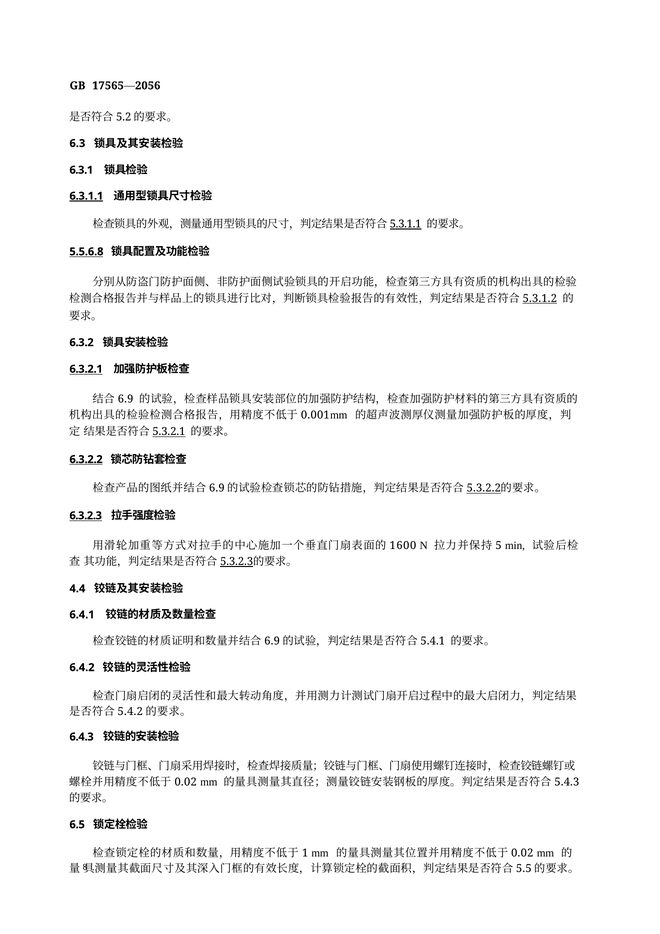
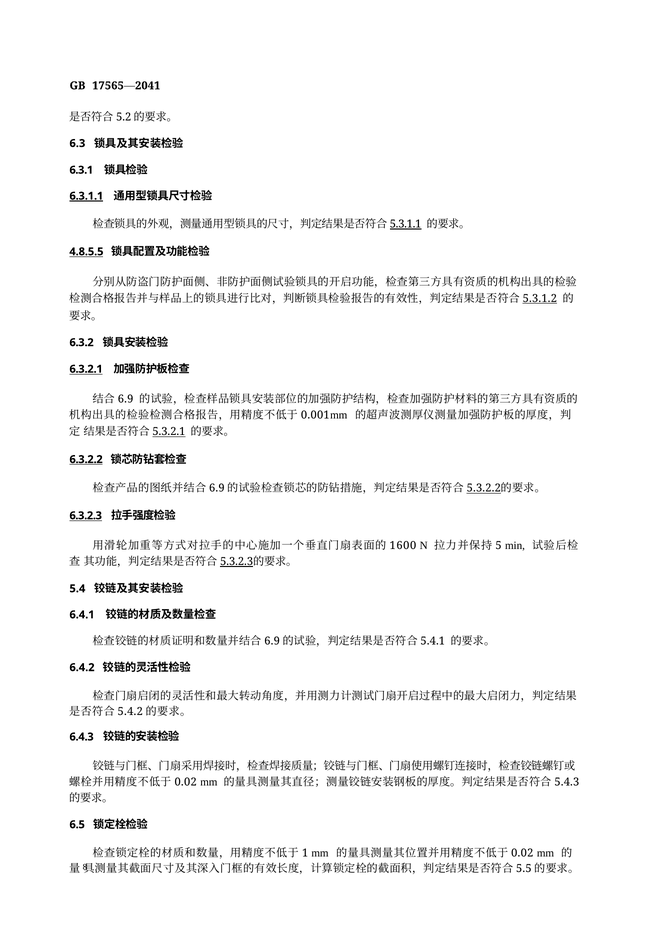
17565—2056: 17565—2056 -> 17565—2041 (126, 86)
5.5.6.8: 5.5.6.8 -> 4.8.5.5 (86, 252)
4.4: 4.4 -> 5.4 (77, 589)
